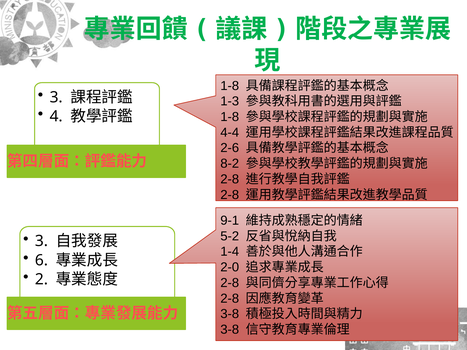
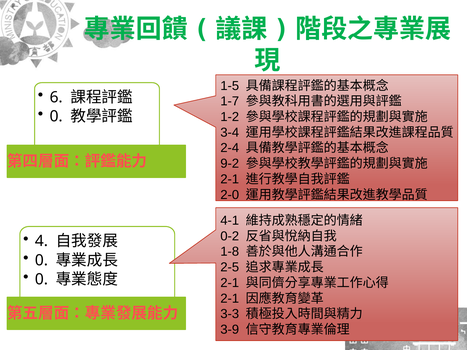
1-8: 1-8 -> 1-5 (230, 86)
3: 3 -> 6 (56, 97)
1-3: 1-3 -> 1-7 (230, 101)
4: 4 -> 0 (56, 117)
1-8: 1-8 -> 1-2 (230, 117)
4-4: 4-4 -> 3-4 (230, 133)
2-6: 2-6 -> 2-4 (230, 148)
8-2: 8-2 -> 9-2 (230, 164)
2-8: 2-8 -> 2-1 (230, 179)
2-8: 2-8 -> 2-0 (230, 195)
9-1: 9-1 -> 4-1 (230, 221)
5-2: 5-2 -> 0-2 (230, 236)
3: 3 -> 4 (41, 241)
1-4: 1-4 -> 1-8 (230, 252)
6: 6 -> 0 (41, 260)
2-0: 2-0 -> 2-5 (230, 267)
2: 2 -> 0 (41, 280)
2-8: 2-8 -> 2-1 (230, 283)
2-8: 2-8 -> 2-1 (230, 299)
3-8: 3-8 -> 3-3 (230, 314)
3-8: 3-8 -> 3-9 (230, 330)
